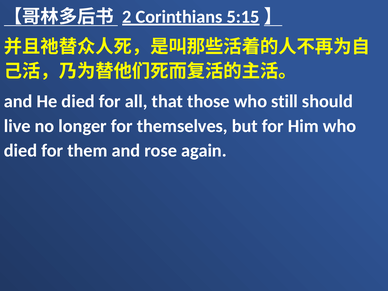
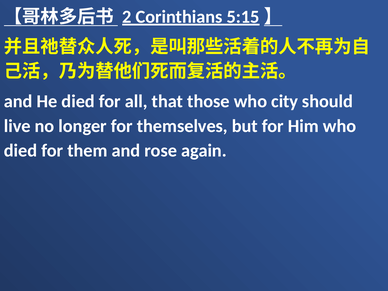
still: still -> city (285, 101)
